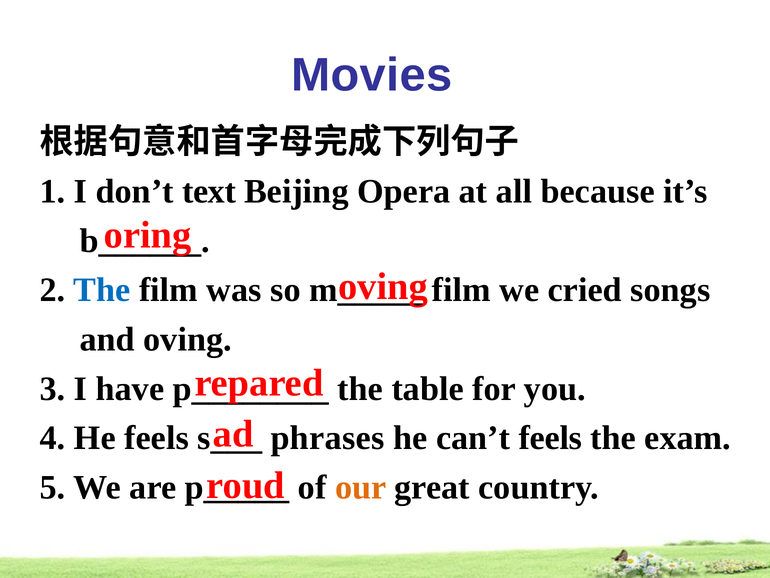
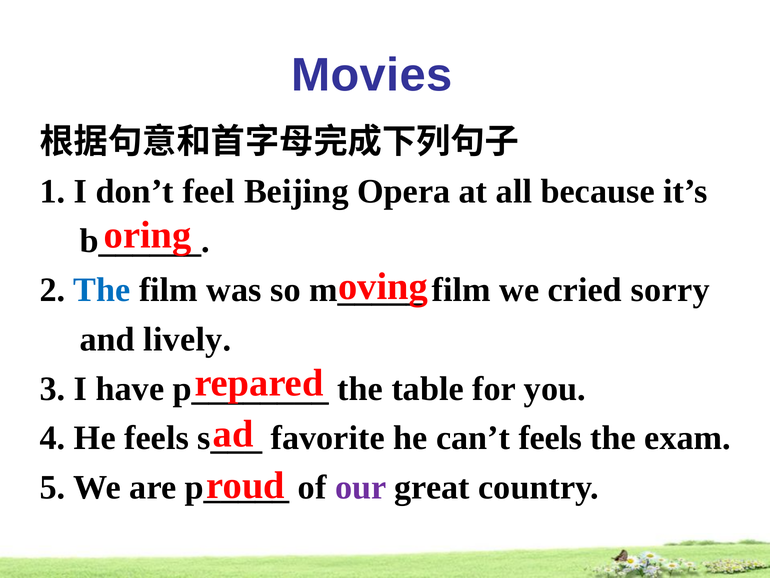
text: text -> feel (209, 191)
songs: songs -> sorry (670, 290)
and oving: oving -> lively (187, 339)
phrases: phrases -> favorite (328, 438)
our colour: orange -> purple (361, 487)
